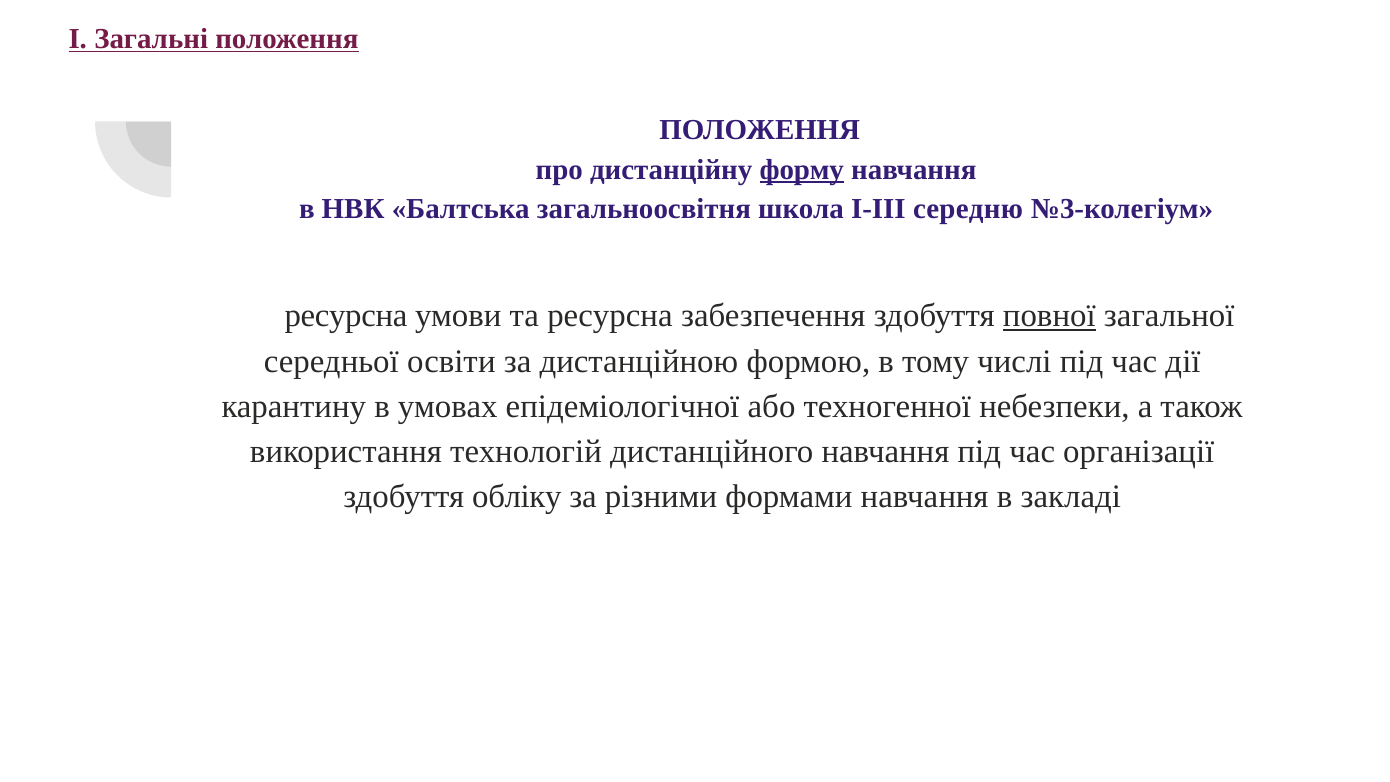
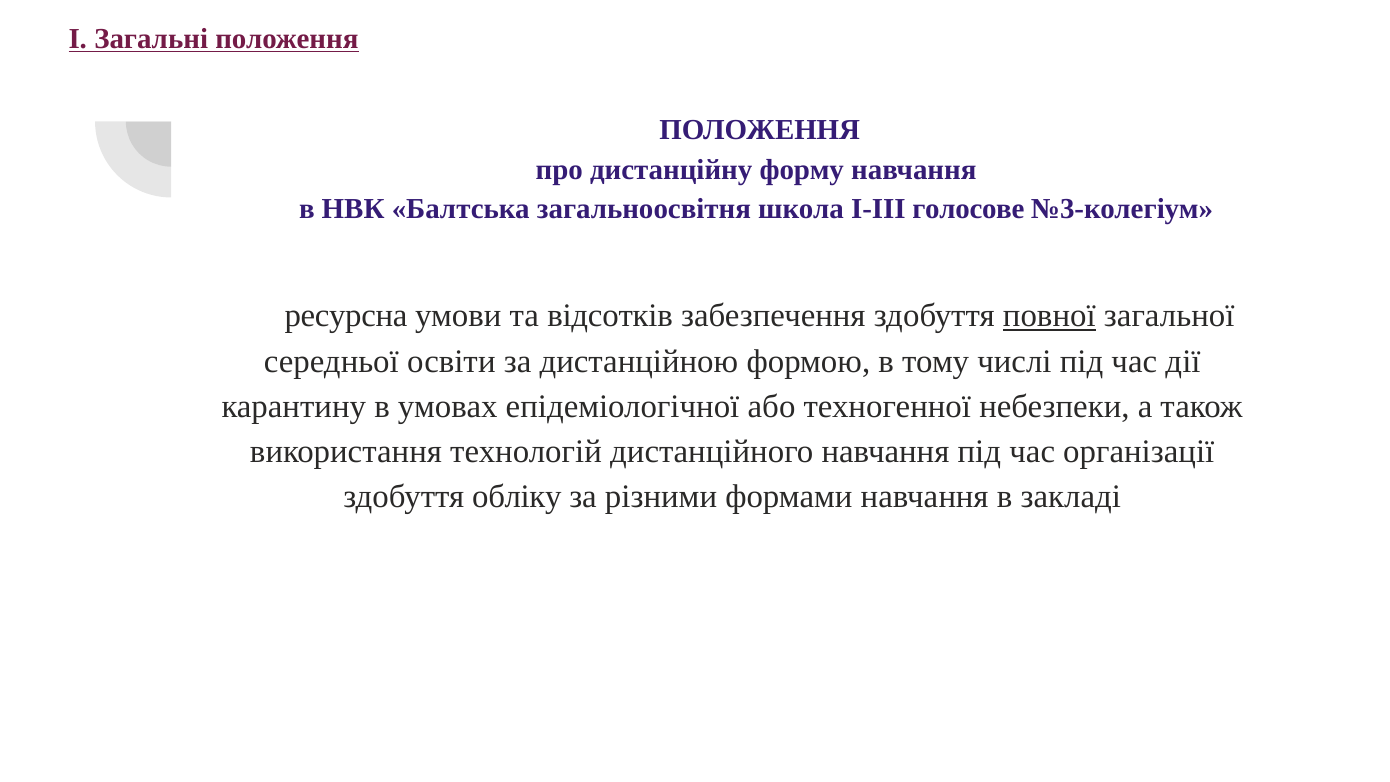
форму underline: present -> none (802, 169)
середню: середню -> голосове (968, 209)
та ресурсна: ресурсна -> відсотків (610, 316)
